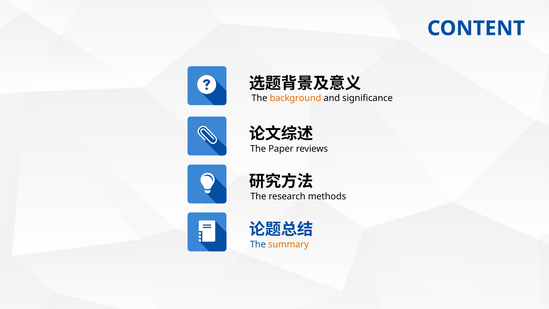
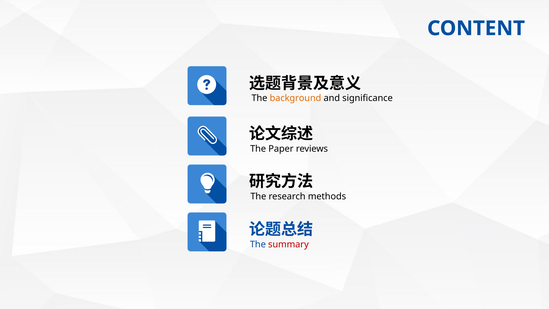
summary colour: orange -> red (288, 244)
